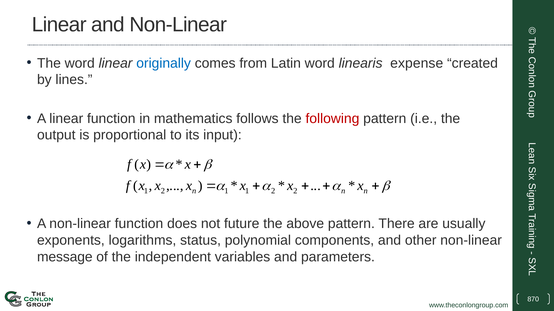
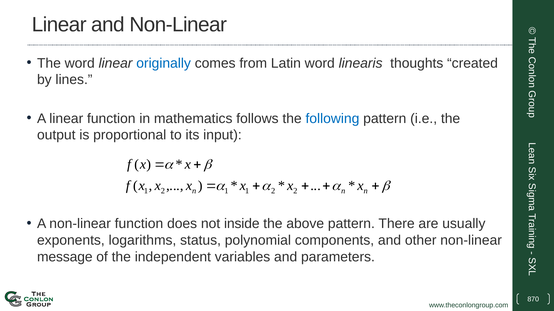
expense: expense -> thoughts (417, 63)
following colour: red -> blue (332, 119)
future: future -> inside (242, 224)
